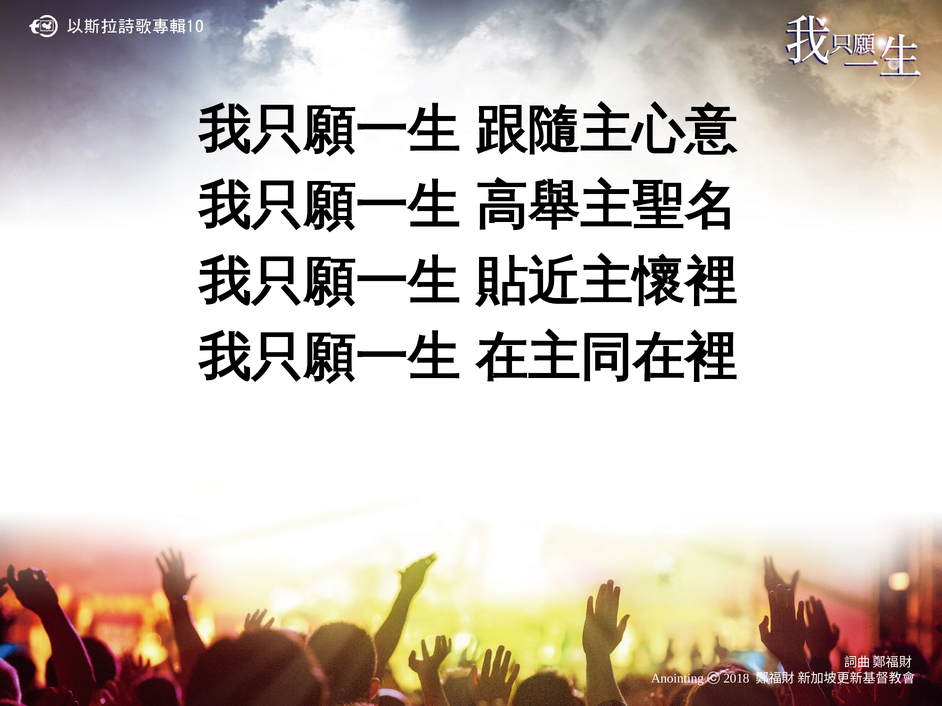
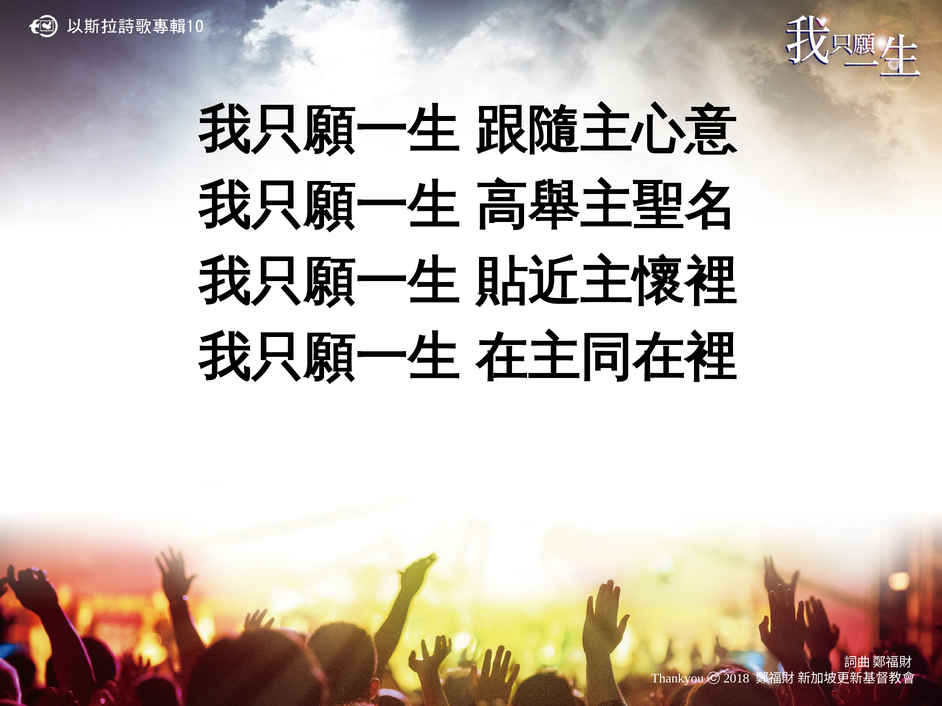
Anointing: Anointing -> Thankyou (677, 679)
